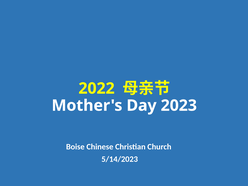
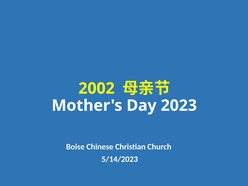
2022: 2022 -> 2002 (97, 88)
